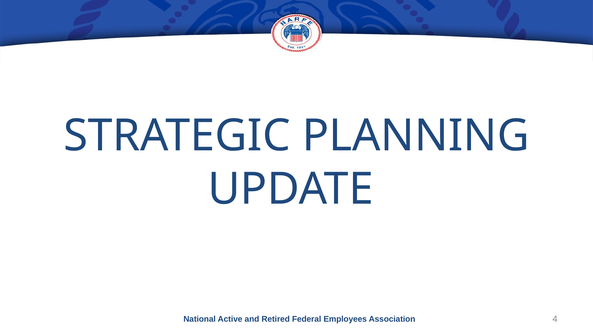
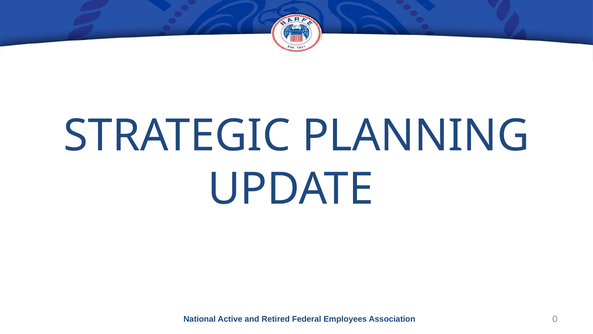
4: 4 -> 0 (555, 319)
